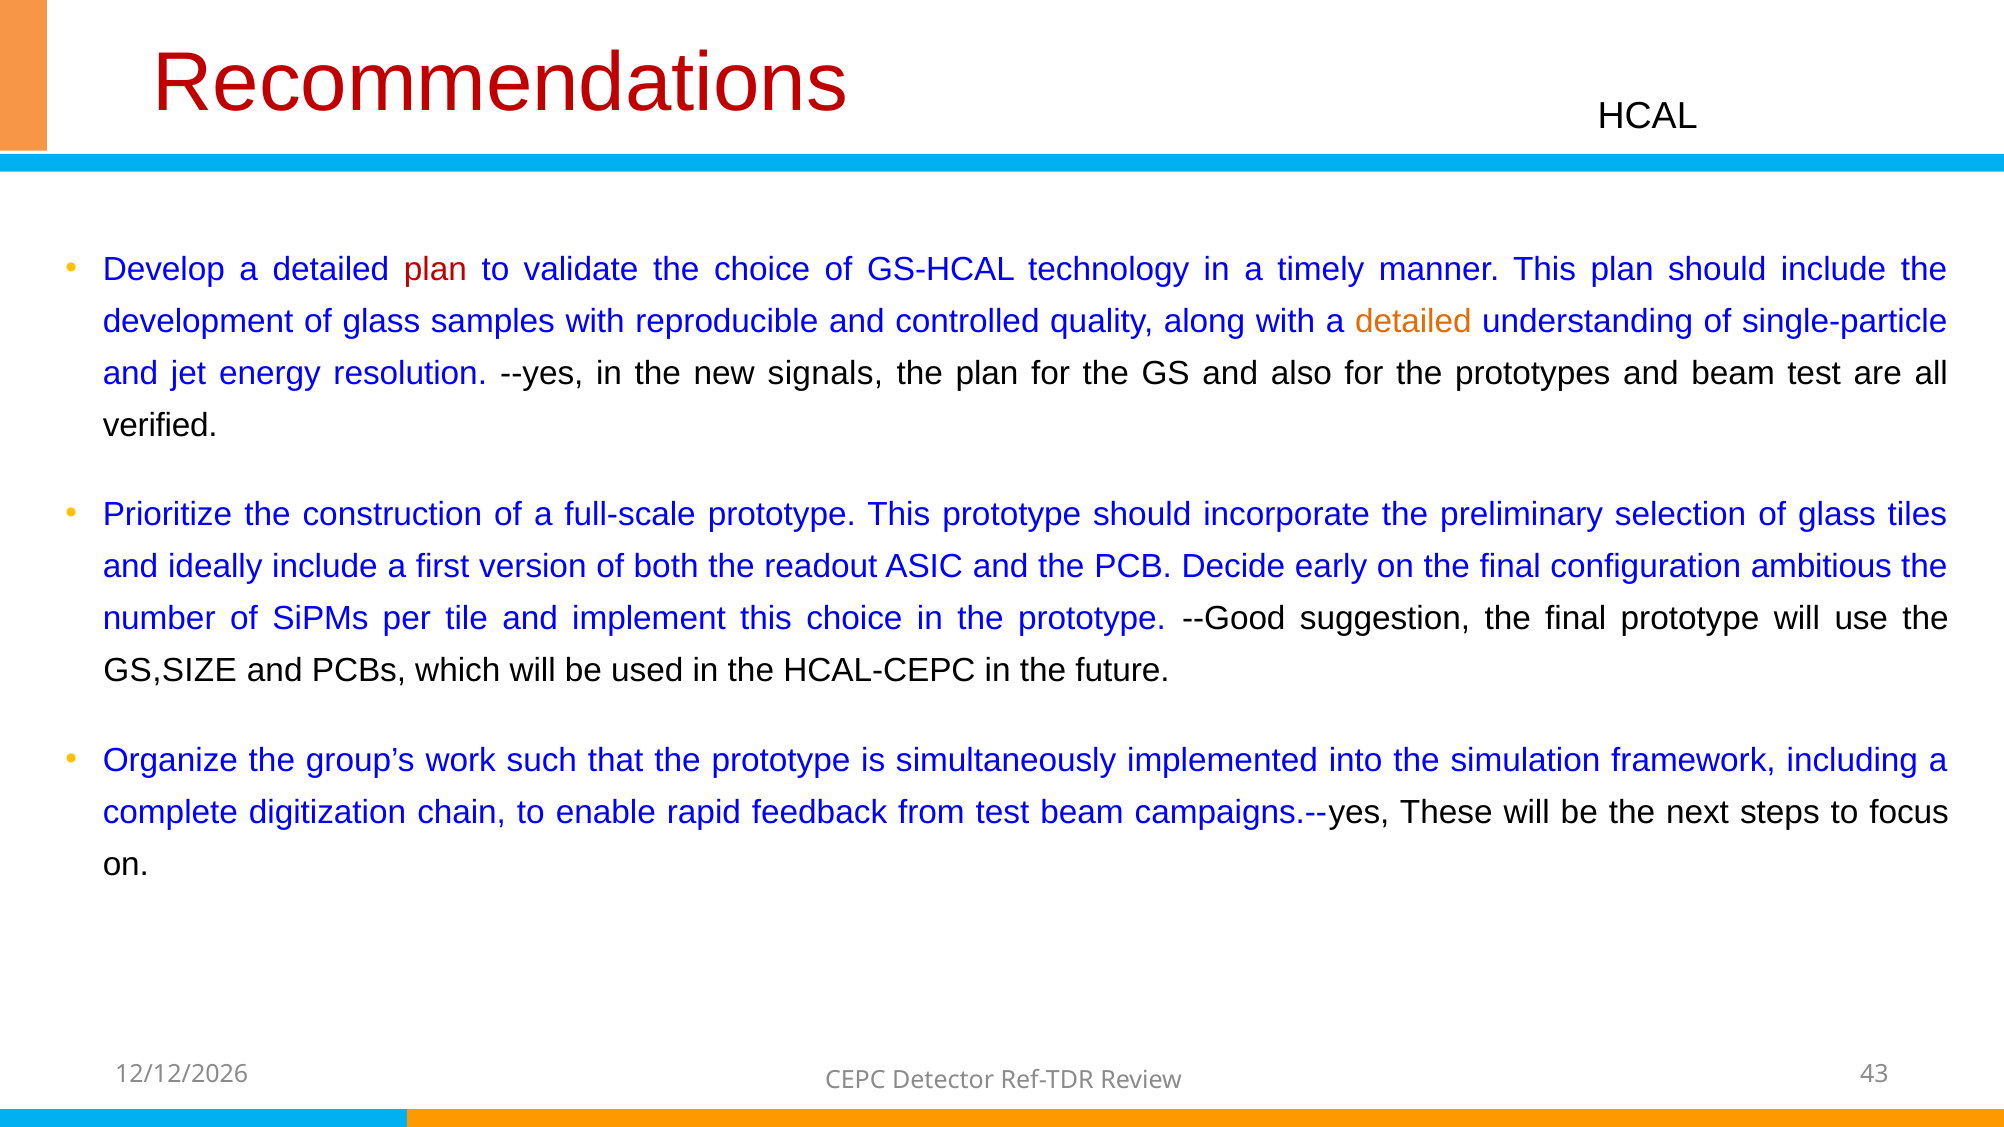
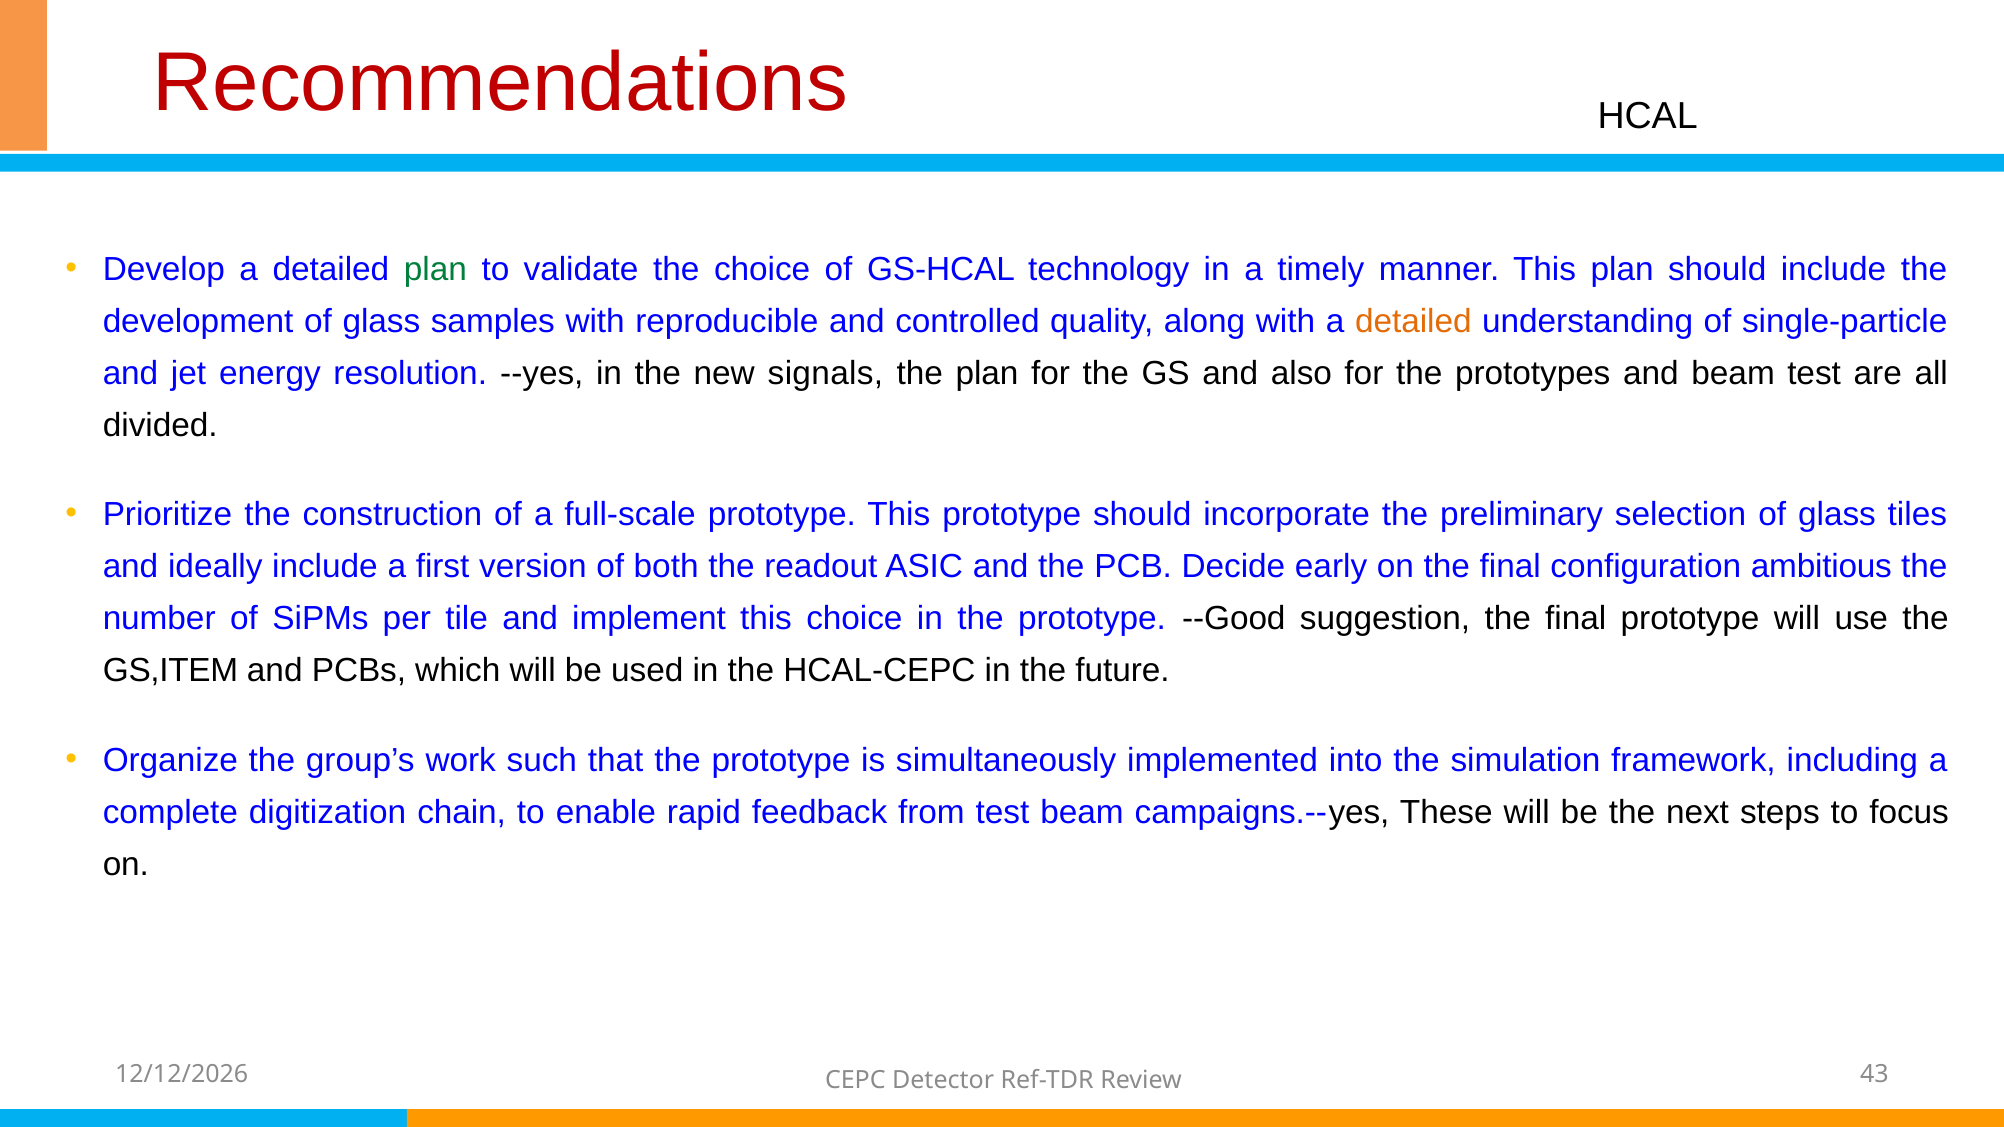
plan colour: red -> green (435, 270)
verified: verified -> divided (160, 425)
GS,SIZE: GS,SIZE -> GS,ITEM (170, 671)
